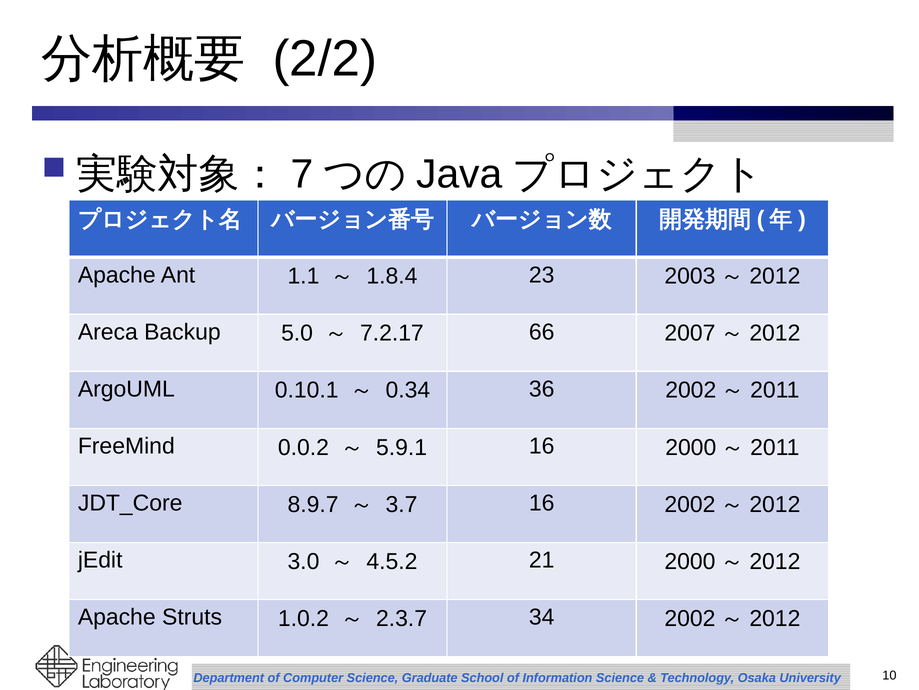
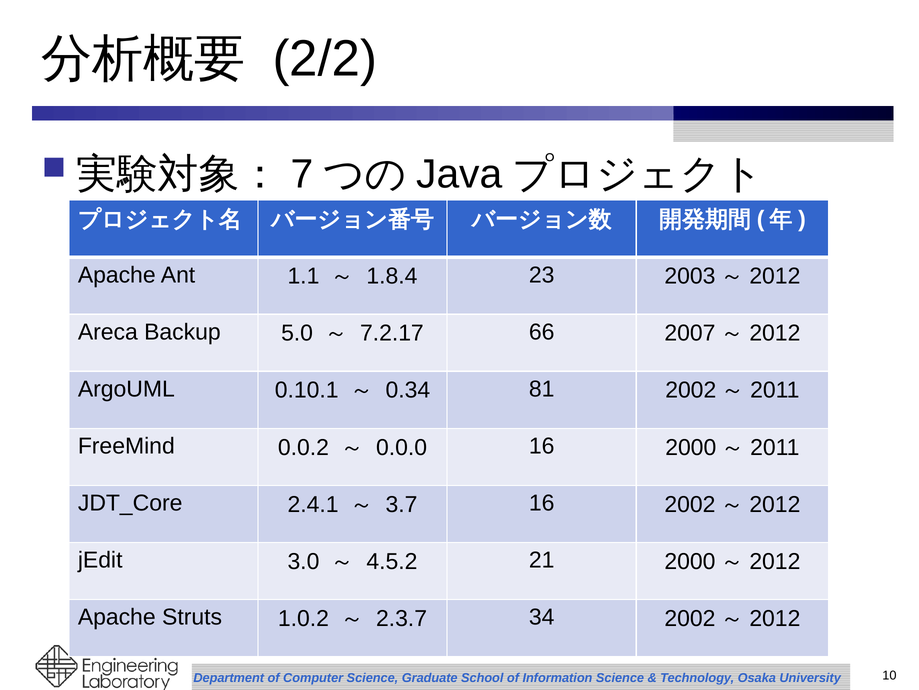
36: 36 -> 81 (542, 389)
5.9.1: 5.9.1 -> 0.0.0 (402, 447)
8.9.7: 8.9.7 -> 2.4.1 (313, 504)
